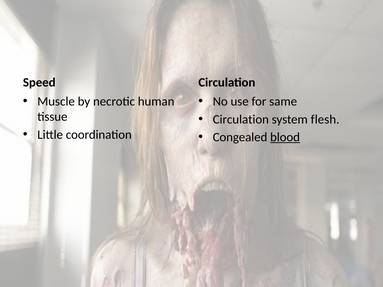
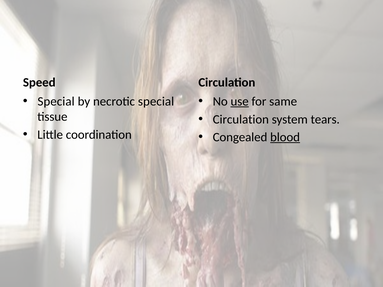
Muscle: Muscle -> Special (56, 102)
necrotic human: human -> special (156, 102)
use underline: none -> present (240, 102)
flesh: flesh -> tears (325, 119)
